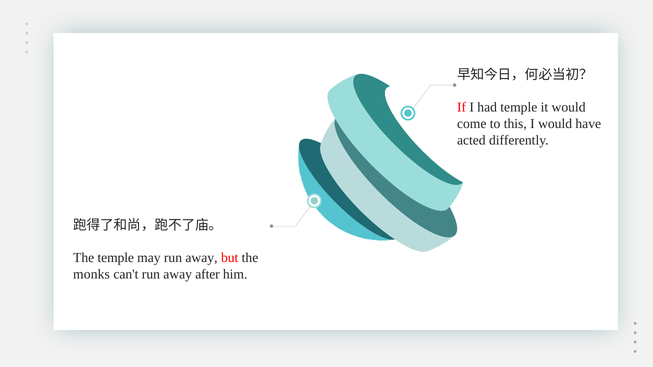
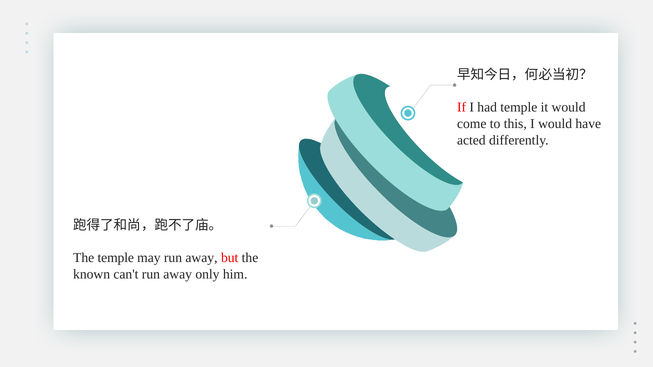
monks: monks -> known (92, 274)
after: after -> only (207, 274)
